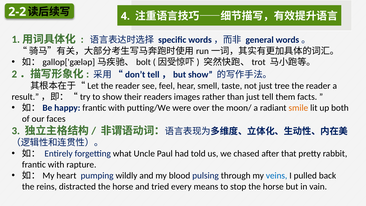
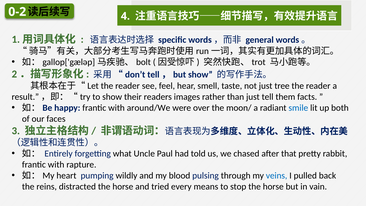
2-2: 2-2 -> 0-2 (17, 12)
putting/We: putting/We -> around/We (149, 108)
smile colour: orange -> blue (298, 108)
